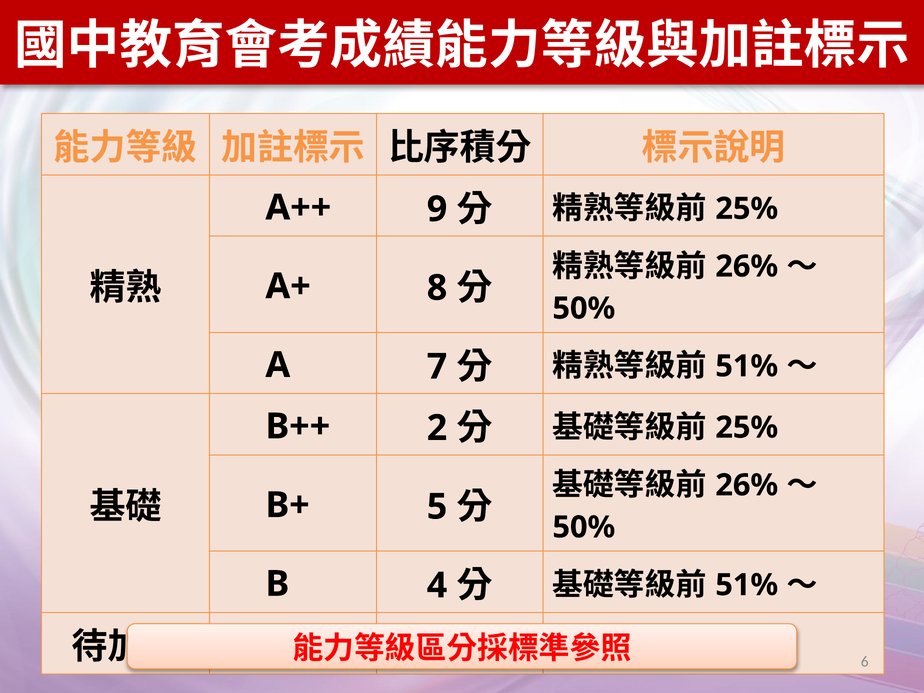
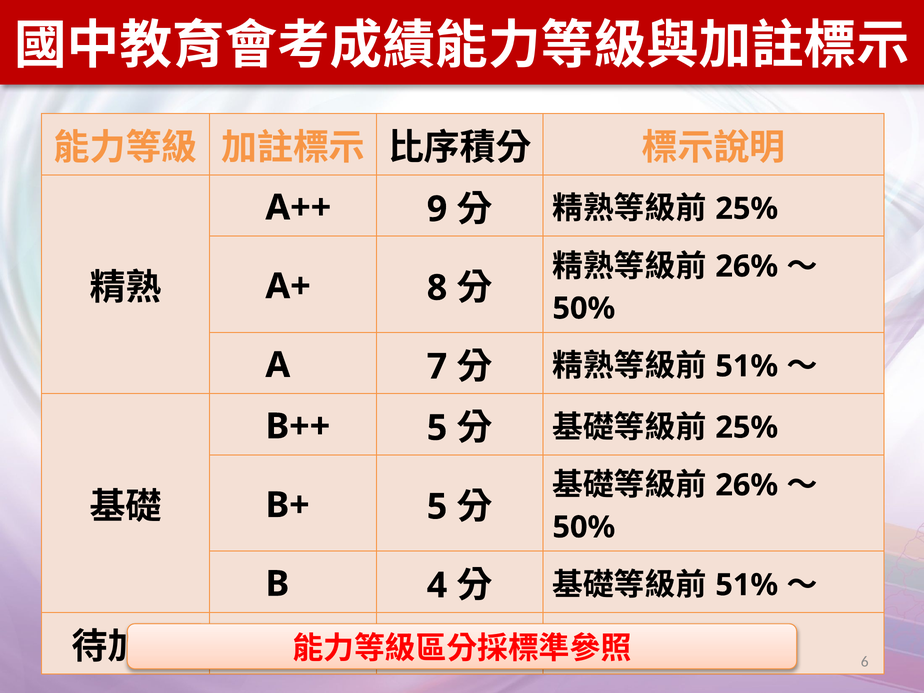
B++ 2: 2 -> 5 (437, 428)
